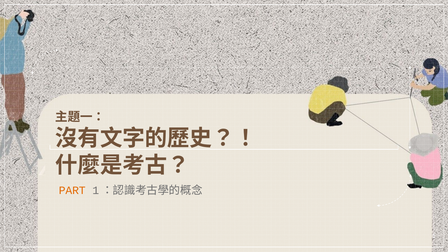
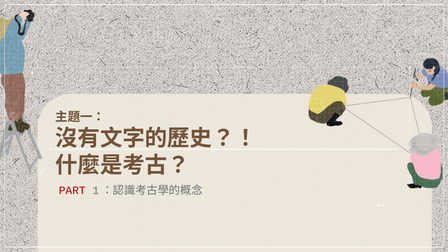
PART colour: orange -> red (72, 190)
